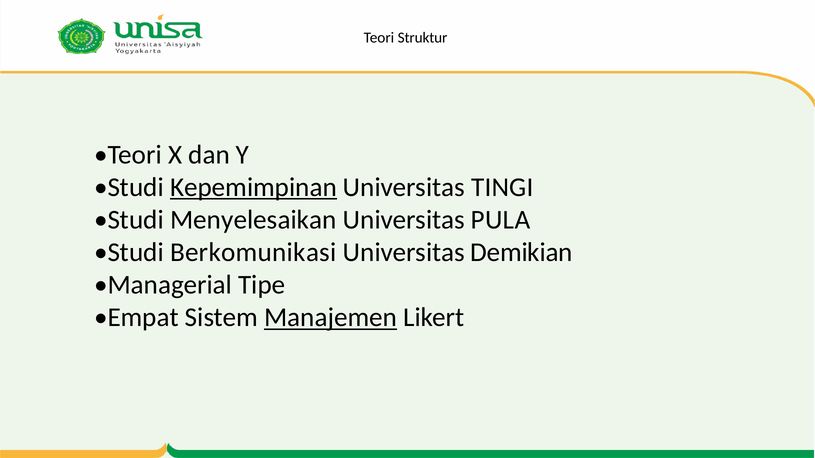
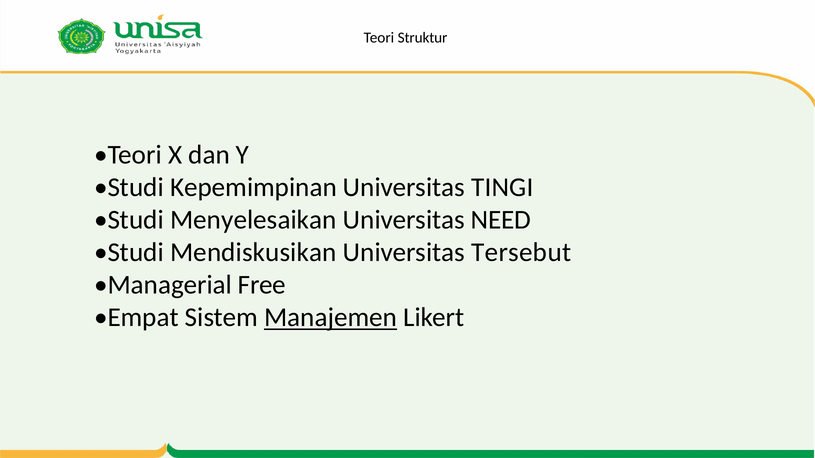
Kepemimpinan underline: present -> none (253, 187)
PULA: PULA -> NEED (501, 220)
Berkomunikasi: Berkomunikasi -> Mendiskusikan (253, 253)
Demikian: Demikian -> Tersebut (521, 253)
Tipe: Tipe -> Free (262, 285)
